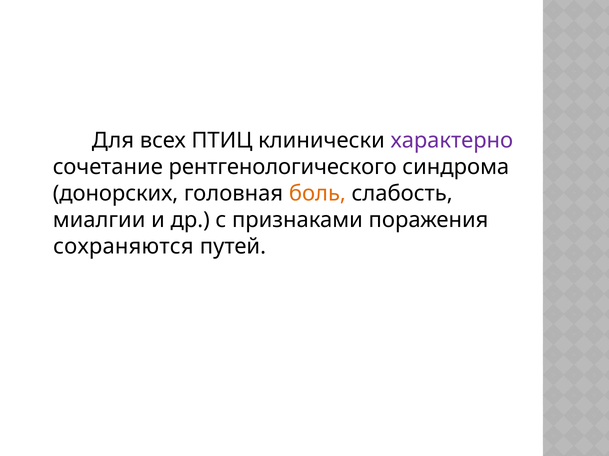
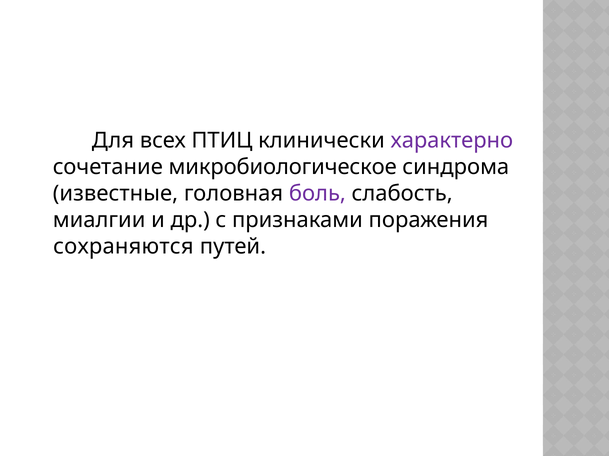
рентгенологического: рентгенологического -> микробиологическое (283, 167)
донорских: донорских -> известные (115, 194)
боль colour: orange -> purple (317, 194)
